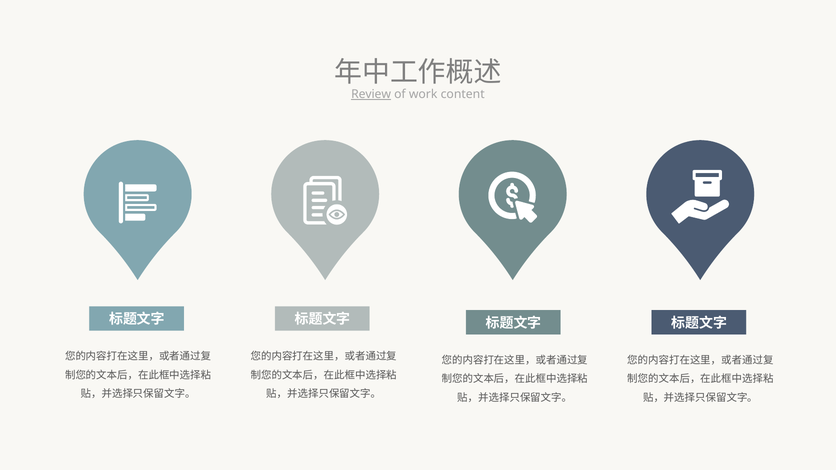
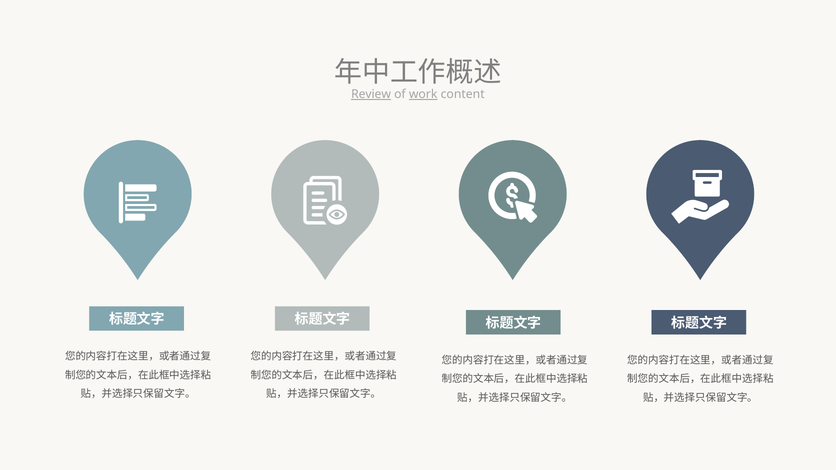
work underline: none -> present (423, 94)
